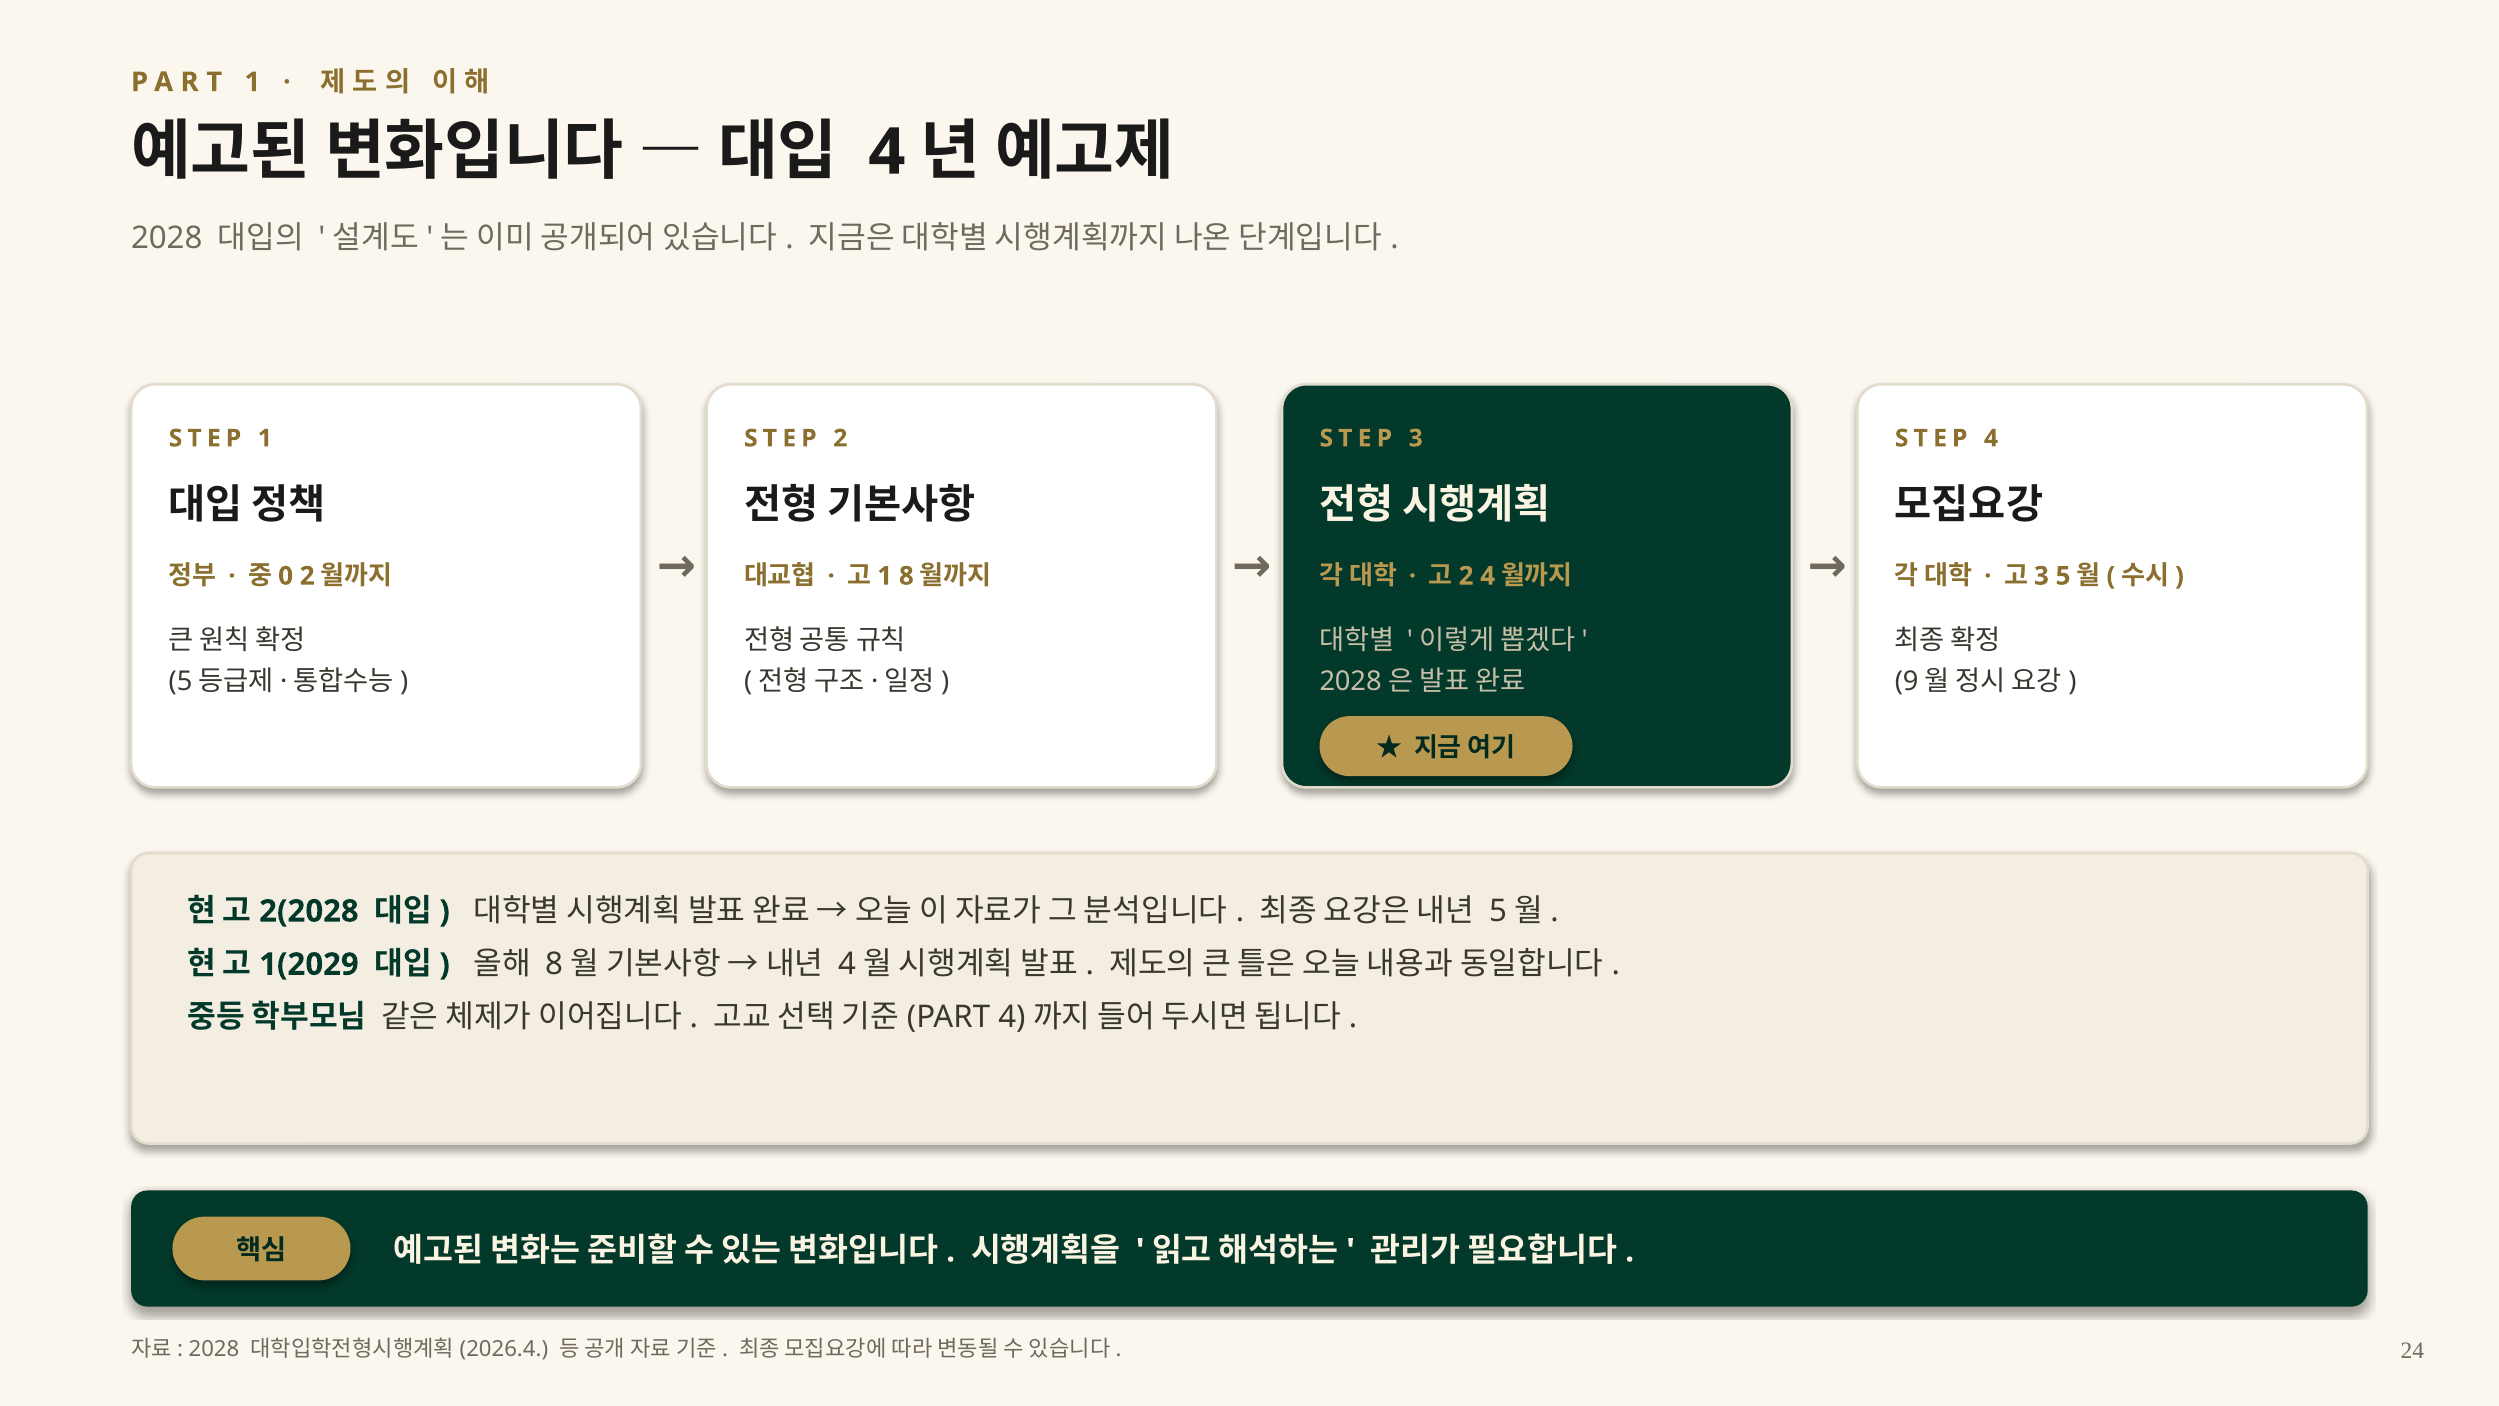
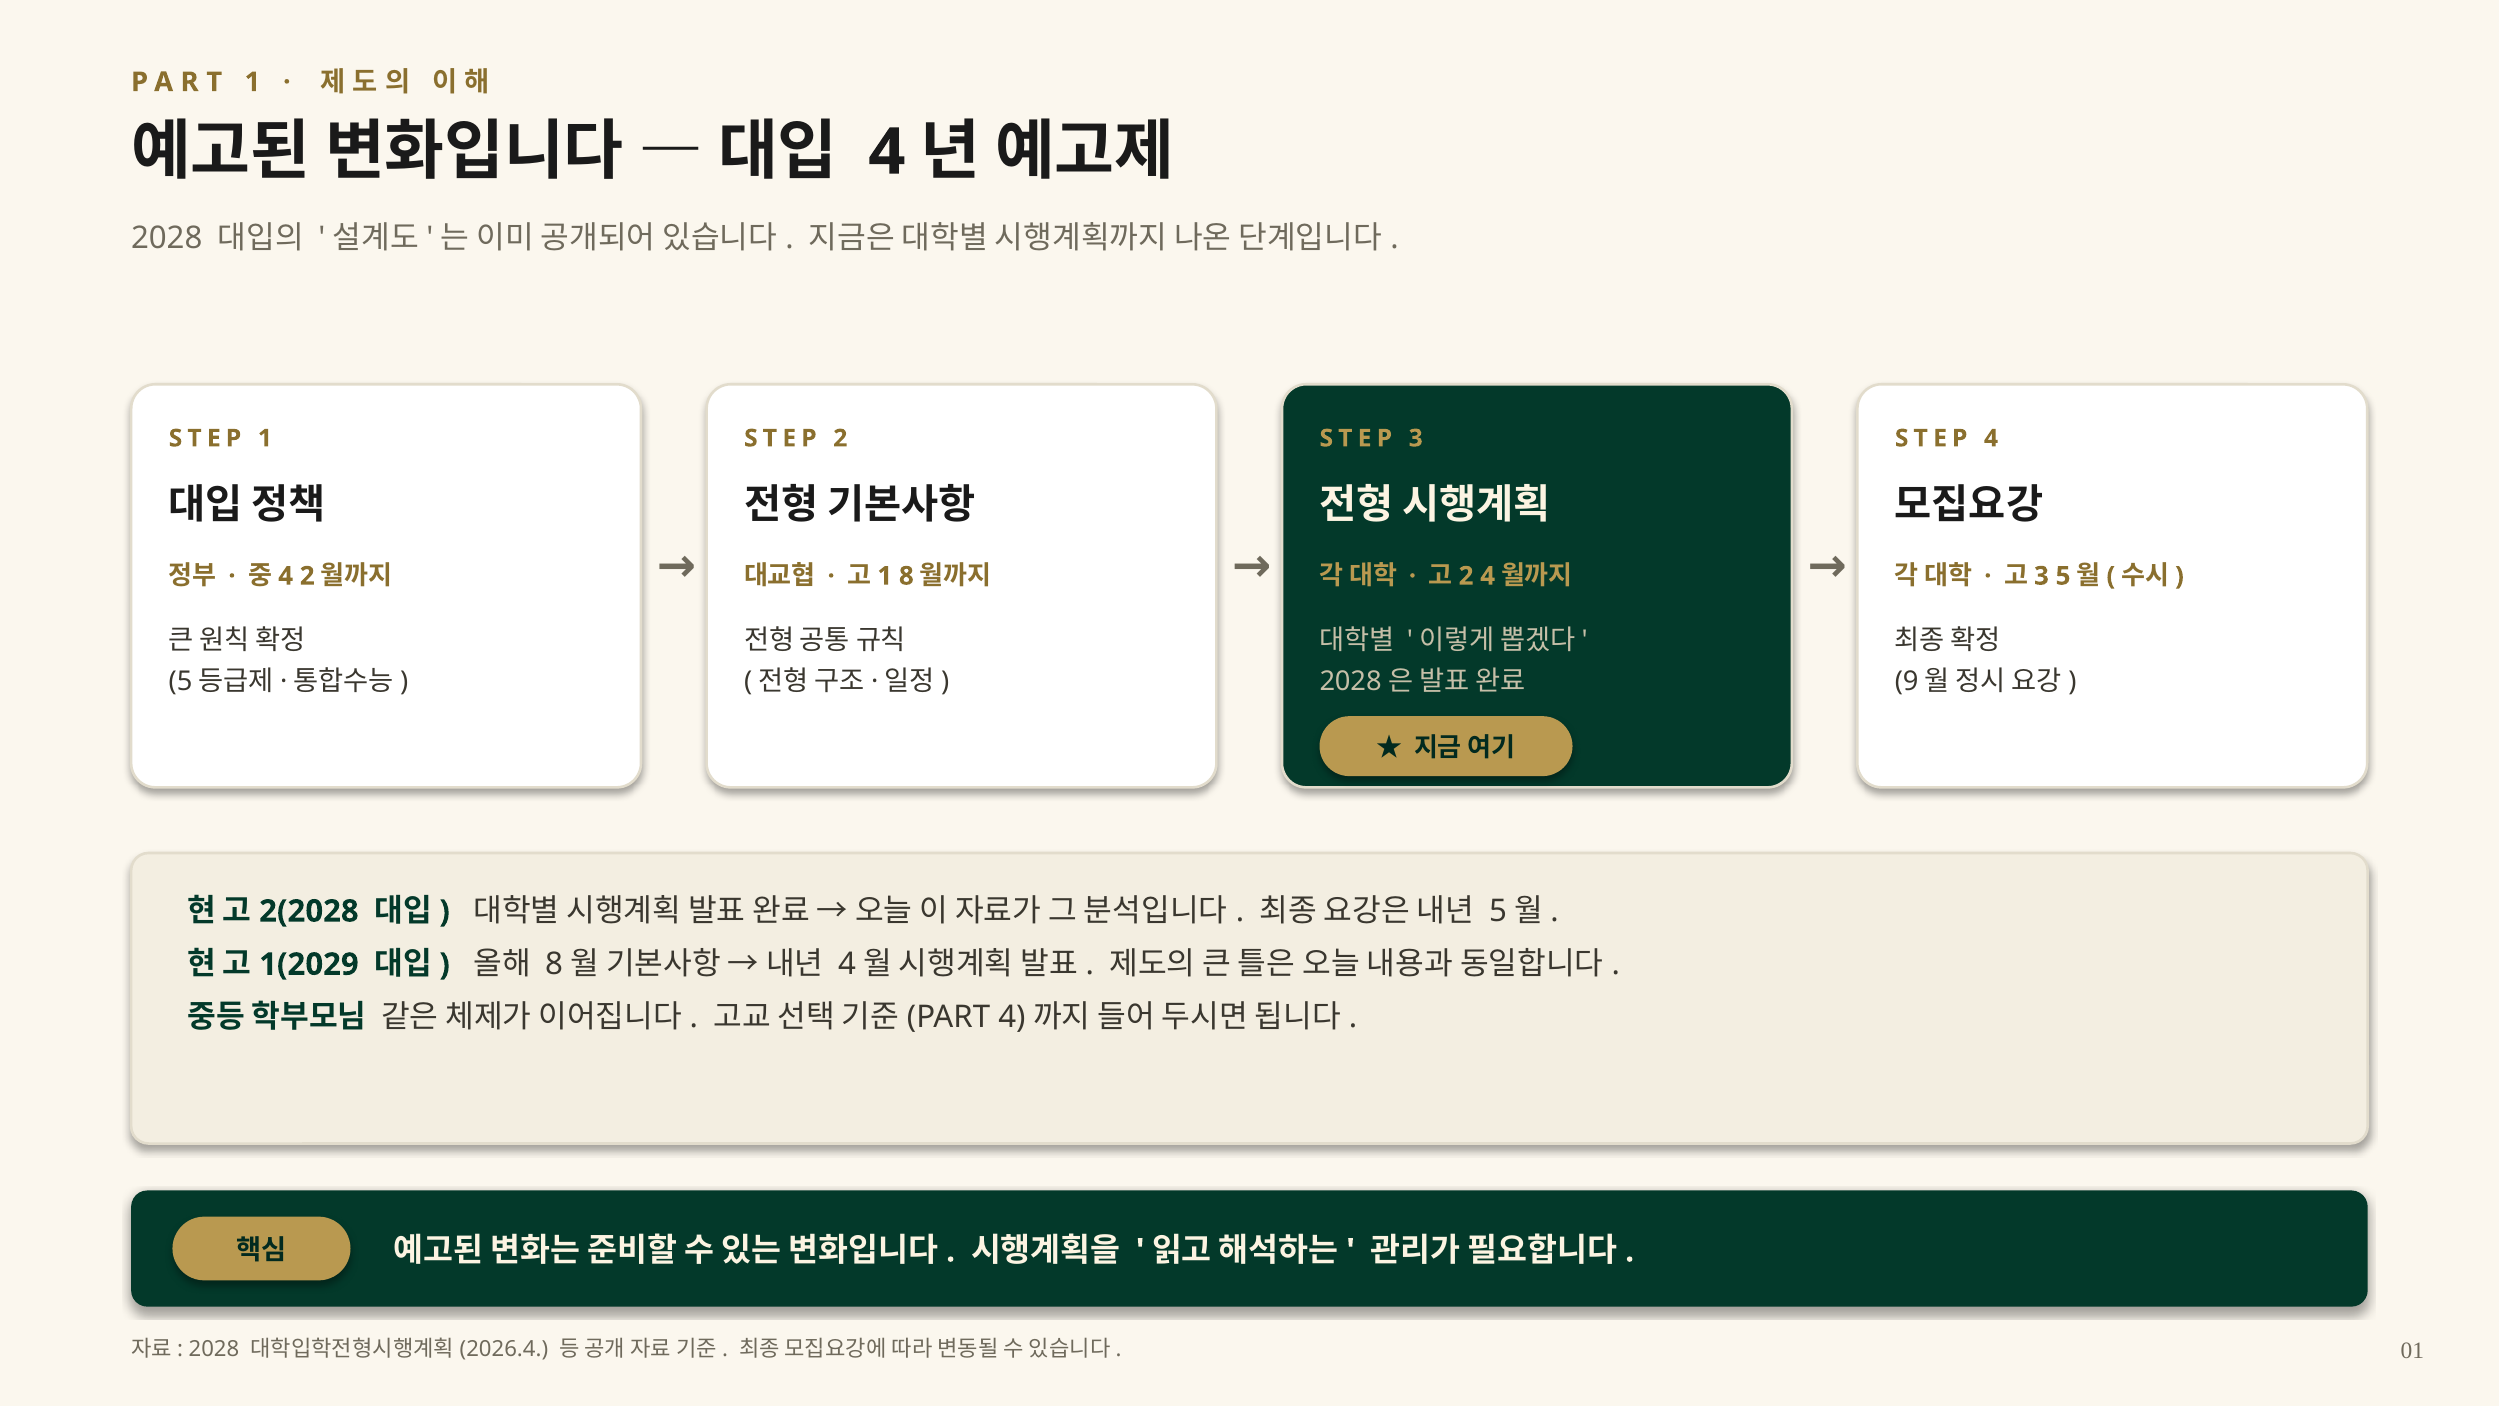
0: 0 -> 4 (286, 576)
24: 24 -> 01 (2412, 1350)
